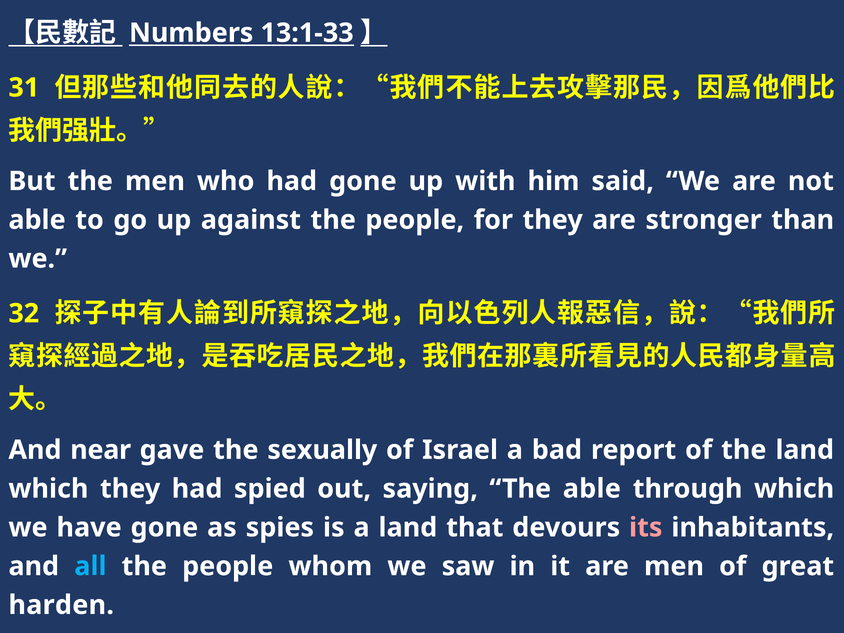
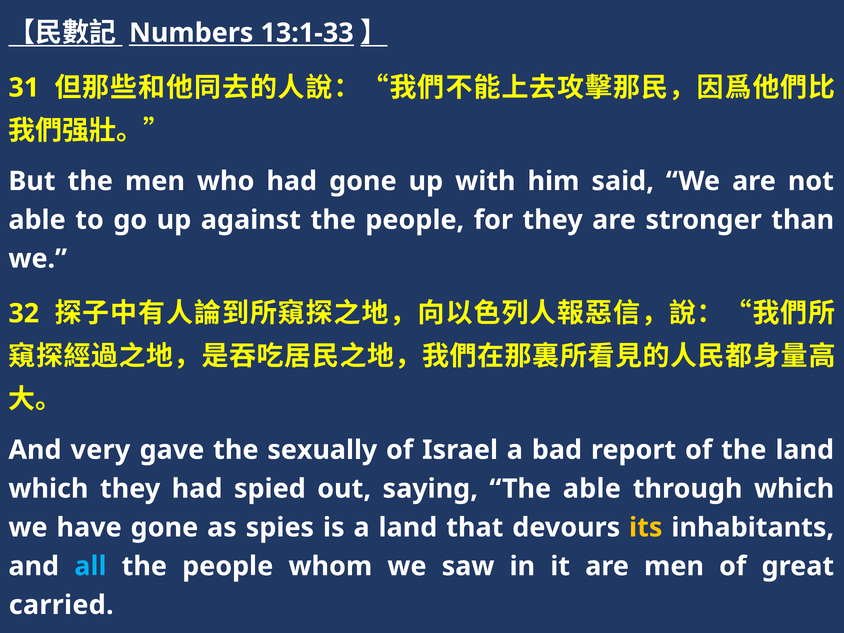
near: near -> very (100, 450)
its colour: pink -> yellow (646, 528)
harden: harden -> carried (61, 605)
